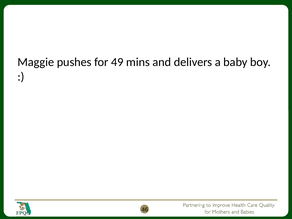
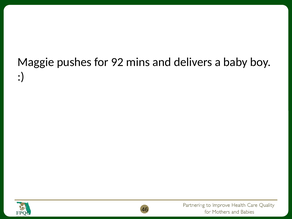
49: 49 -> 92 (117, 62)
